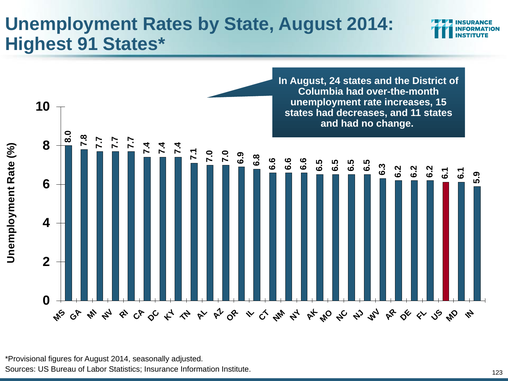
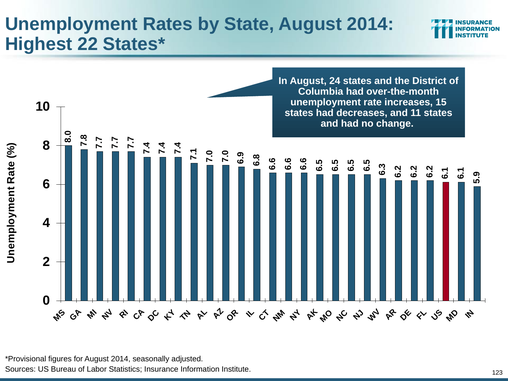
91: 91 -> 22 (88, 44)
